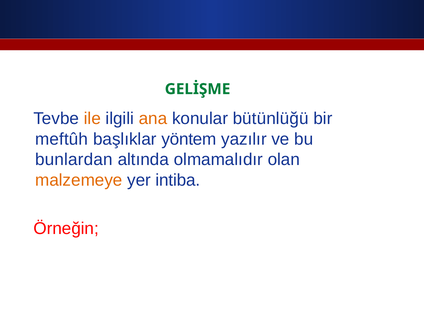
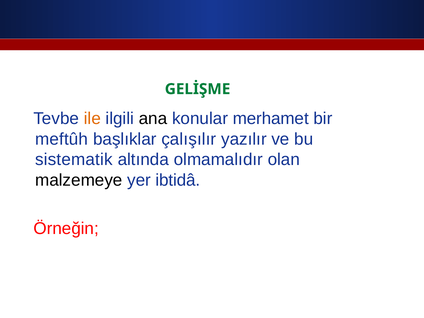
ana colour: orange -> black (153, 119)
bütünlüğü: bütünlüğü -> merhamet (271, 119)
yöntem: yöntem -> çalışılır (189, 139)
bunlardan: bunlardan -> sistematik (74, 160)
malzemeye colour: orange -> black (79, 180)
intiba: intiba -> ibtidâ (178, 180)
